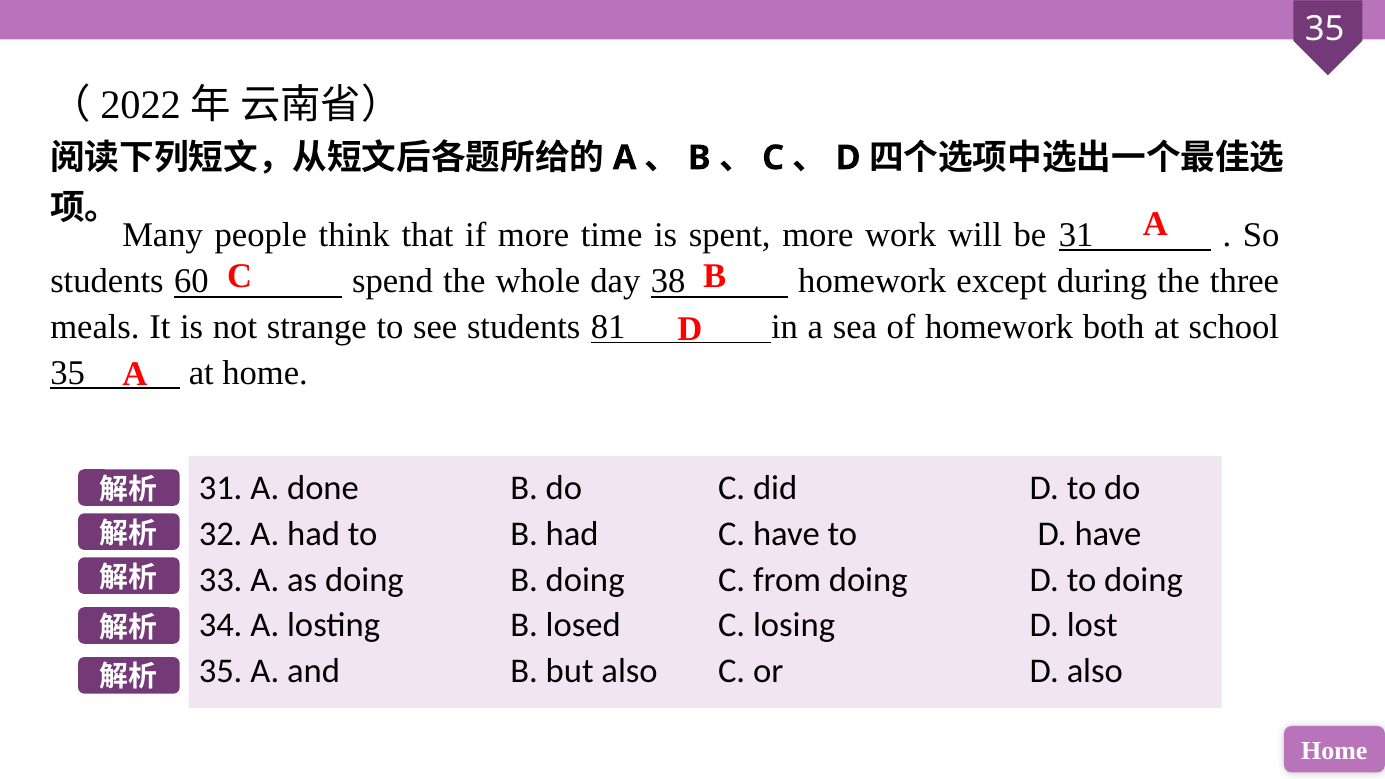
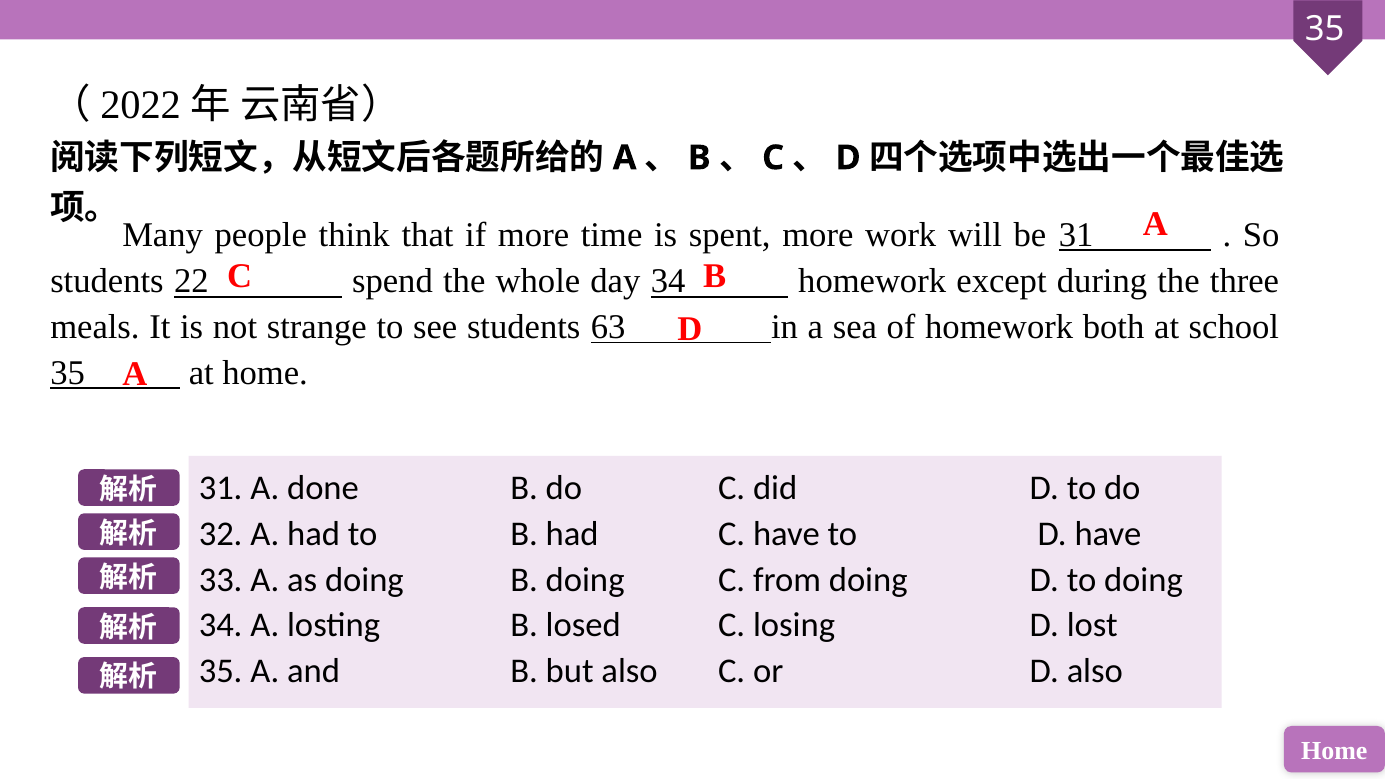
60: 60 -> 22 (191, 282)
day 38: 38 -> 34 (668, 282)
81: 81 -> 63 (608, 327)
